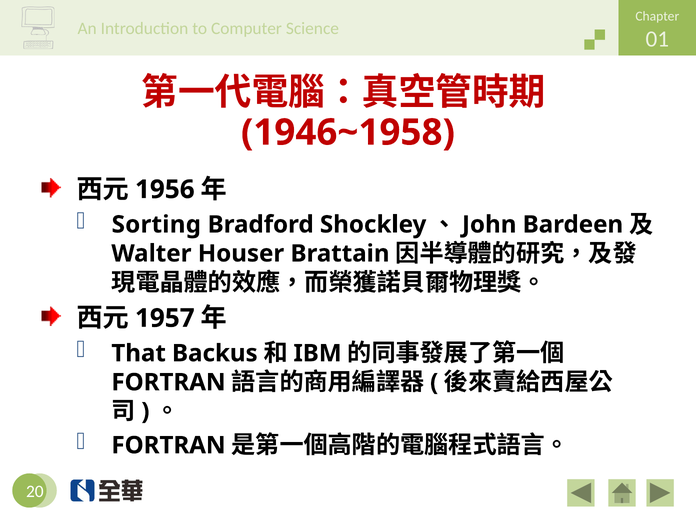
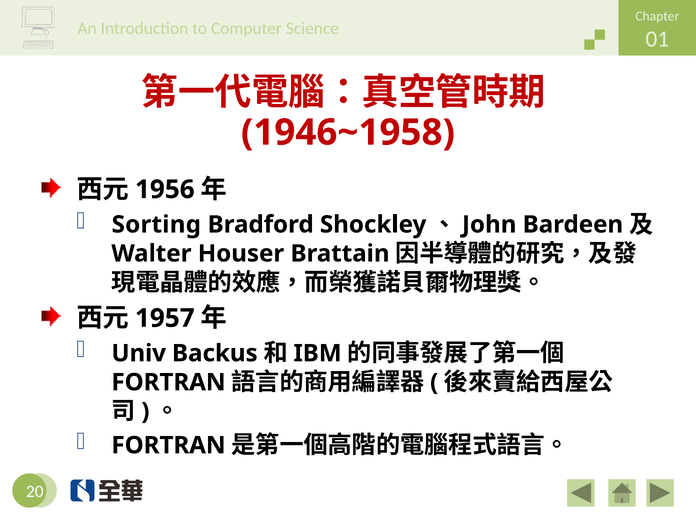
That: That -> Univ (139, 353)
